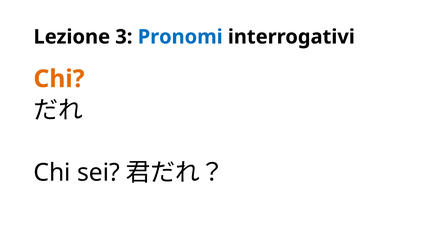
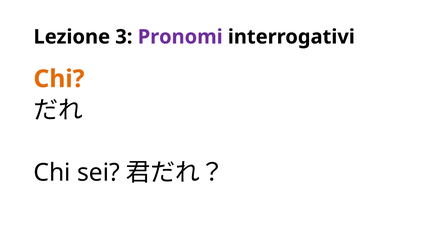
Pronomi colour: blue -> purple (180, 37)
